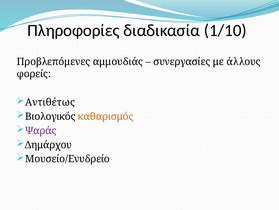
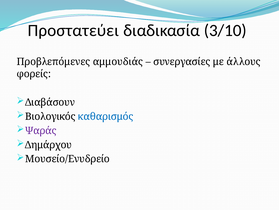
Πληροφορίες: Πληροφορίες -> Προστατεύει (73, 30)
1/10: 1/10 -> 3/10 (225, 30)
Αντιθέτως: Αντιθέτως -> Διαβάσουν (50, 102)
καθαρισμός colour: orange -> blue (106, 116)
